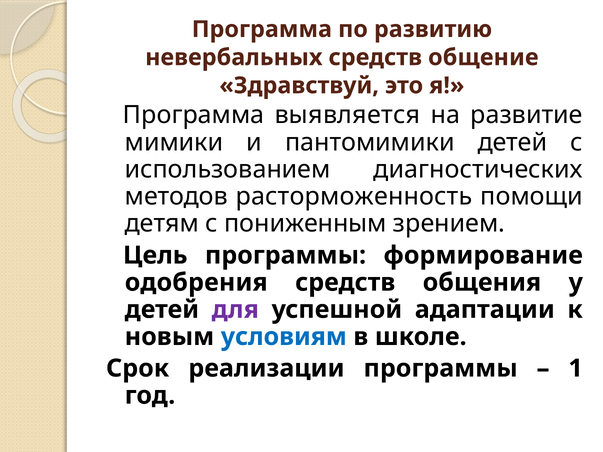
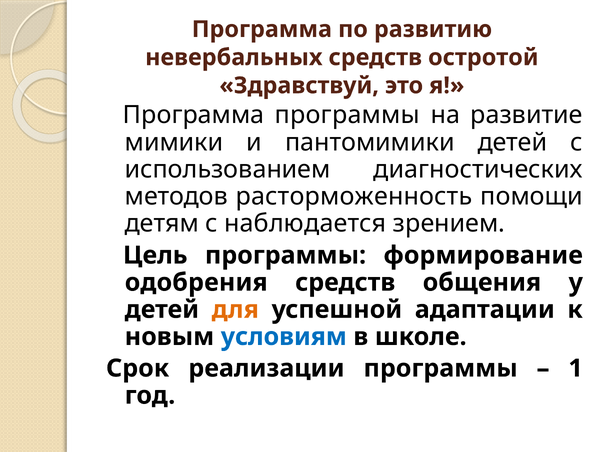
общение: общение -> остротой (483, 57)
Программа выявляется: выявляется -> программы (347, 115)
пониженным: пониженным -> наблюдается (305, 224)
для colour: purple -> orange (235, 310)
